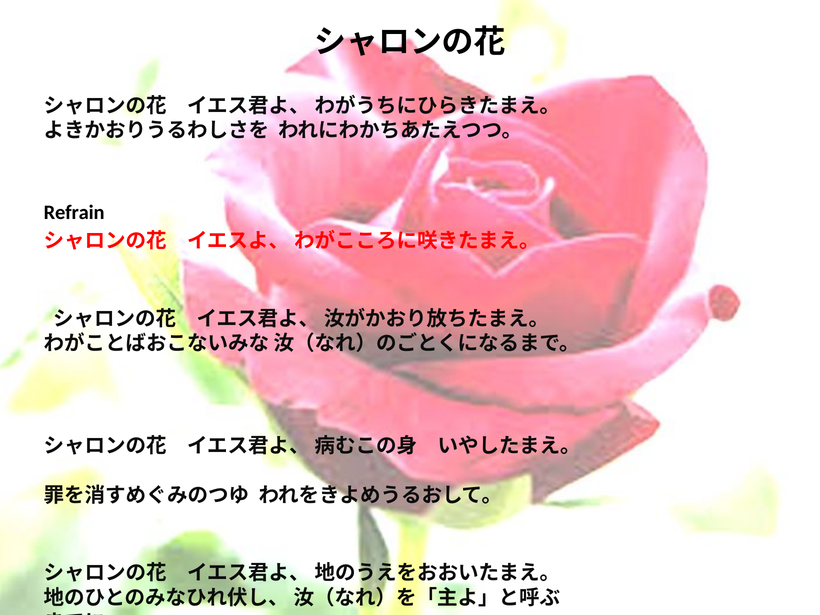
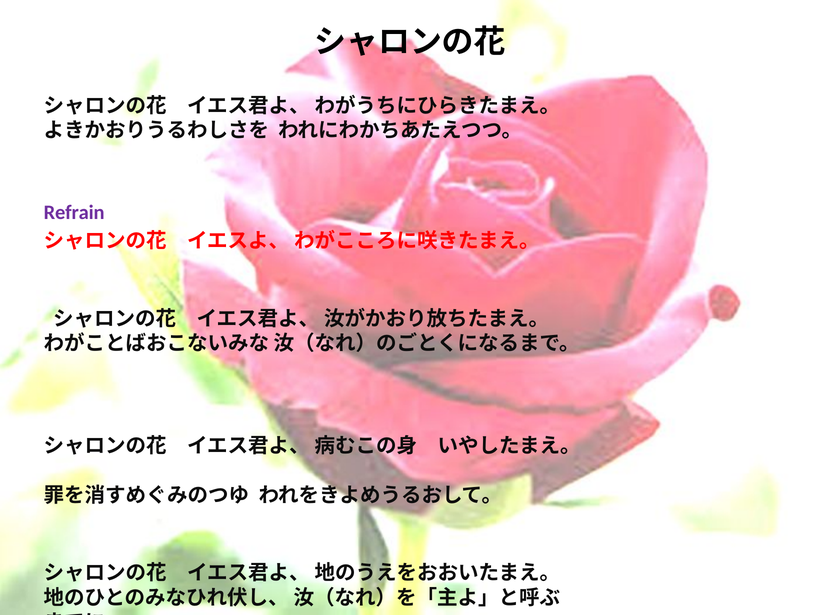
Refrain colour: black -> purple (74, 212)
